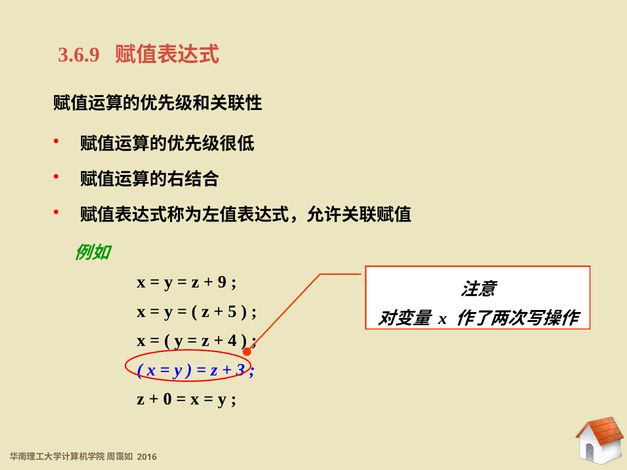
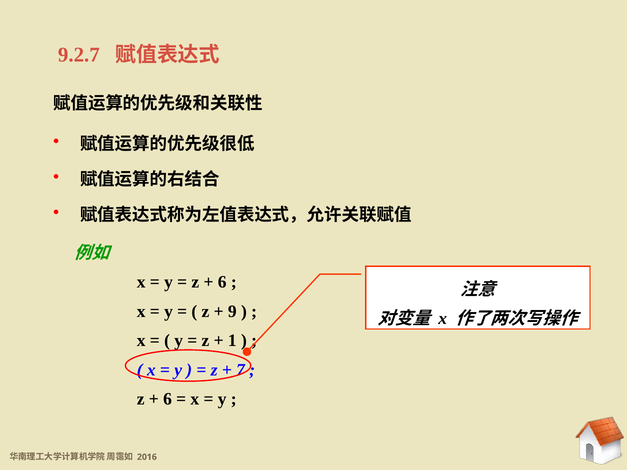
3.6.9: 3.6.9 -> 9.2.7 (79, 55)
9: 9 -> 6 (222, 282)
5: 5 -> 9 (232, 311)
4: 4 -> 1 (232, 341)
3: 3 -> 7 (241, 370)
0: 0 -> 6 (167, 399)
